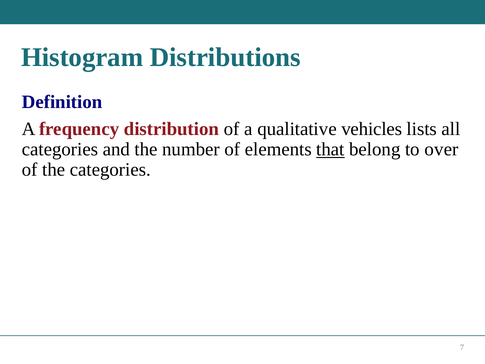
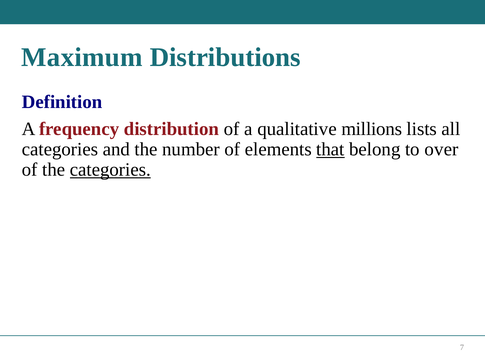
Histogram: Histogram -> Maximum (82, 57)
vehicles: vehicles -> millions (372, 129)
categories underline: none -> present (110, 170)
